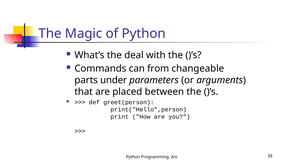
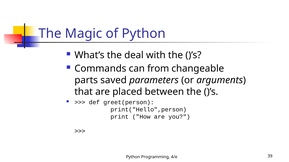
under: under -> saved (114, 80)
